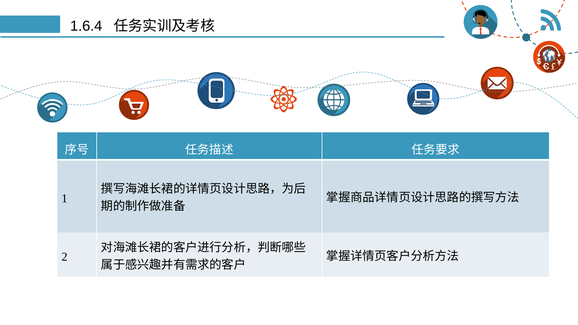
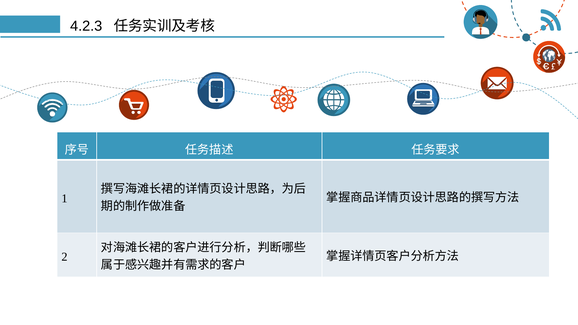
1.6.4: 1.6.4 -> 4.2.3 (86, 26)
